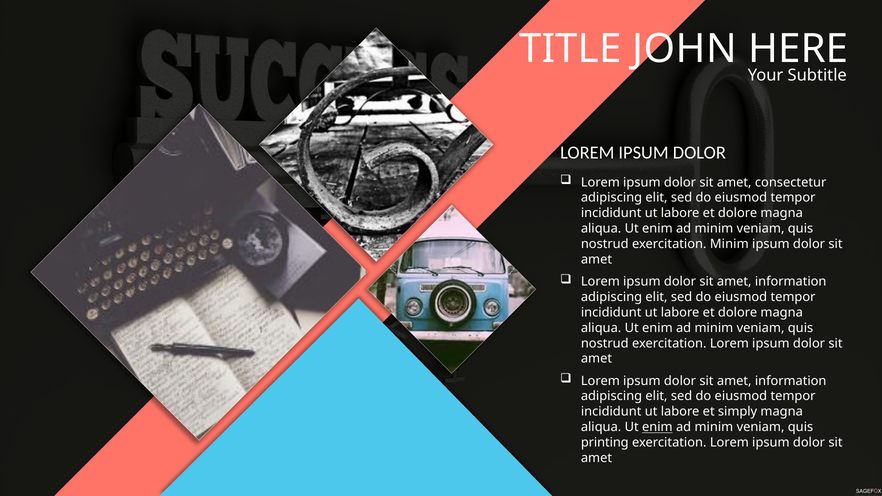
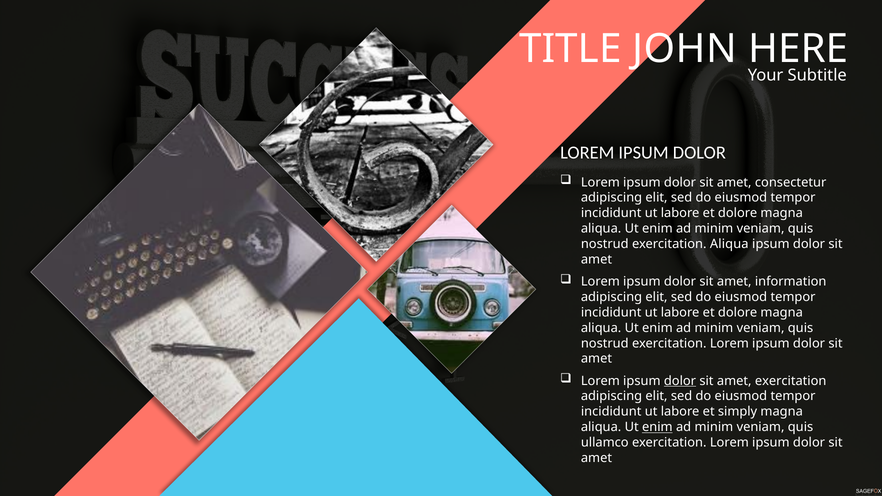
exercitation Minim: Minim -> Aliqua (729, 244)
dolor underline: none -> present (680, 381)
information: information -> exercitation (791, 381)
printing: printing -> ullamco (605, 443)
